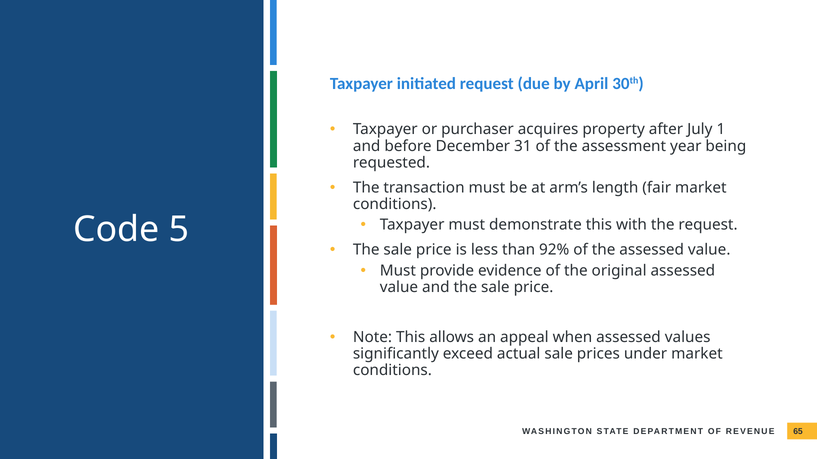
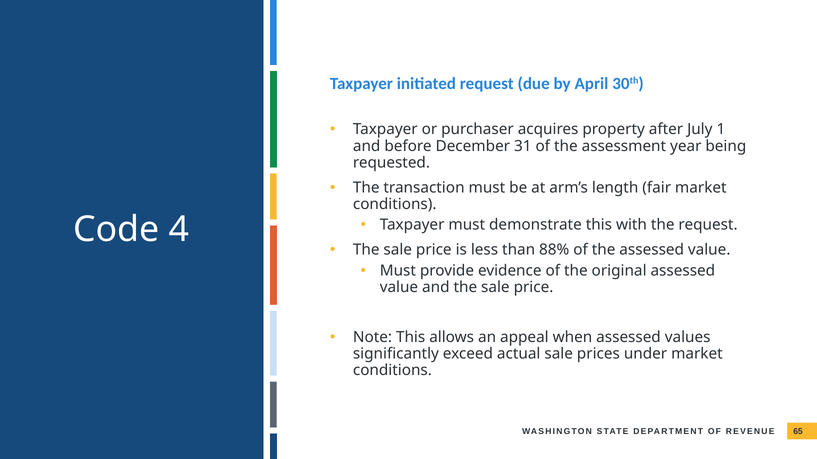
5: 5 -> 4 (179, 230)
92%: 92% -> 88% (554, 250)
